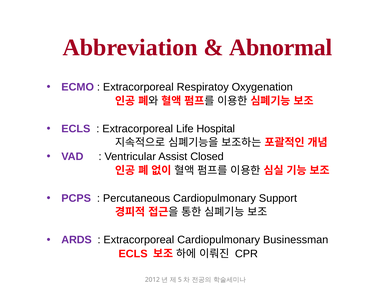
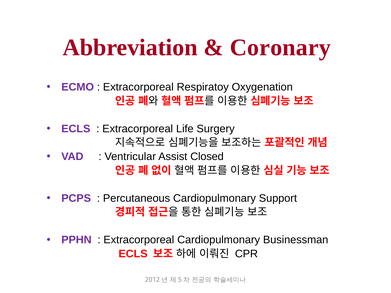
Abnormal: Abnormal -> Coronary (280, 47)
Hospital: Hospital -> Surgery (216, 129)
ARDS: ARDS -> PPHN (76, 240)
